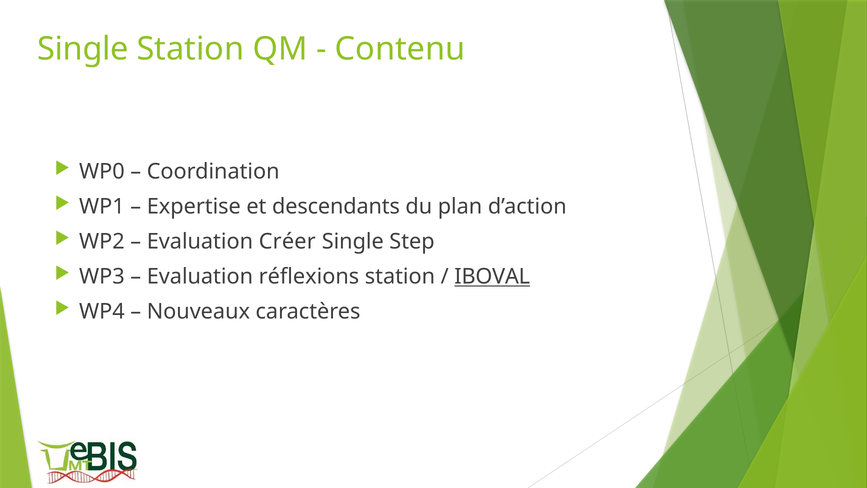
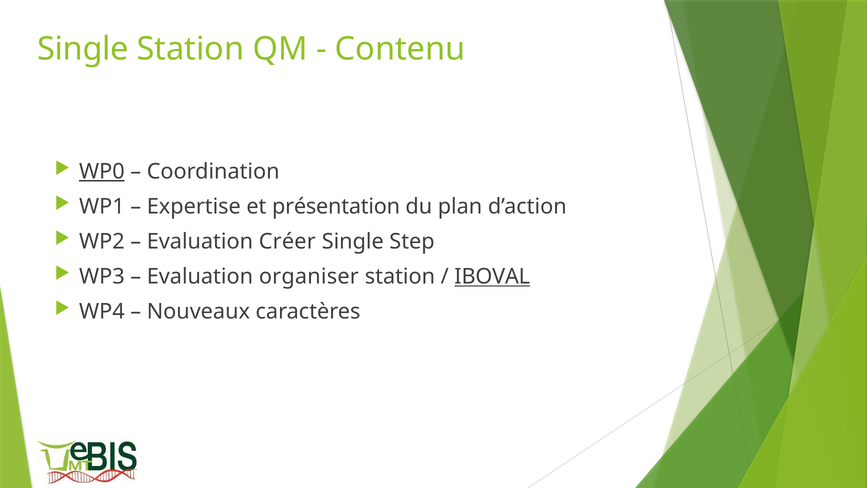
WP0 underline: none -> present (102, 171)
descendants: descendants -> présentation (336, 206)
réflexions: réflexions -> organiser (309, 277)
